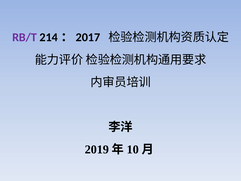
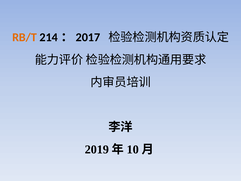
RB/T colour: purple -> orange (25, 37)
